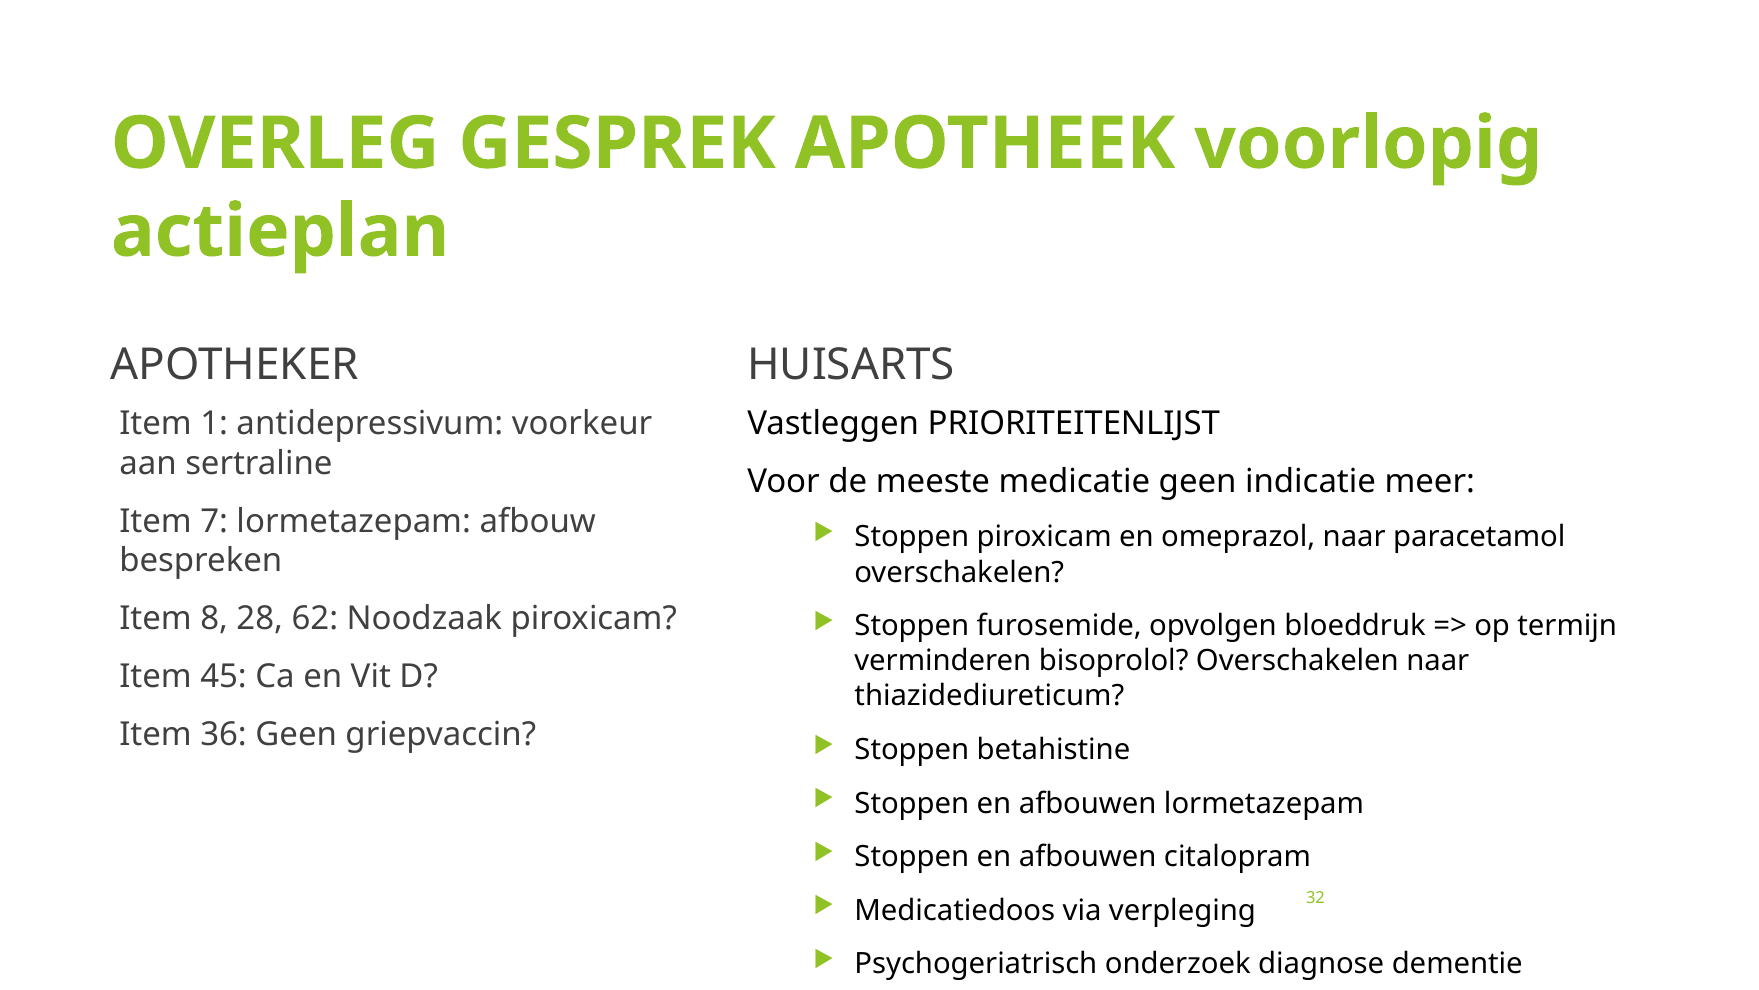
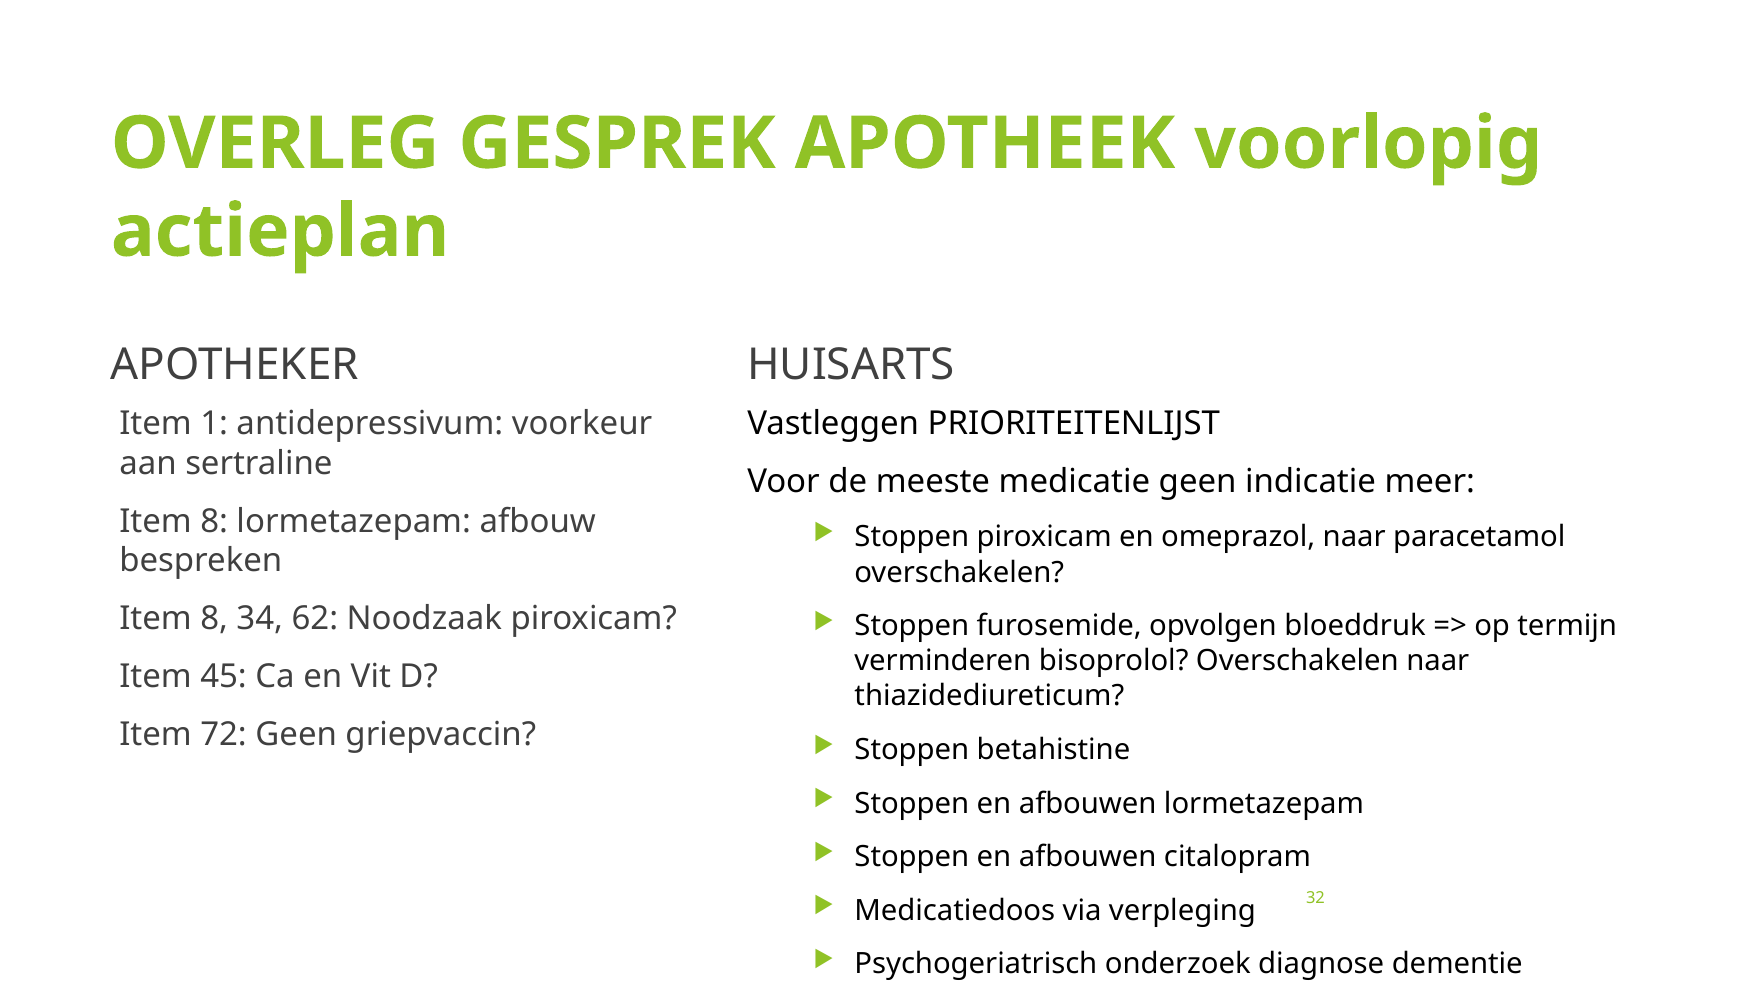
7: 7 -> 8 (214, 521)
28: 28 -> 34 (260, 619)
36: 36 -> 72 (224, 734)
